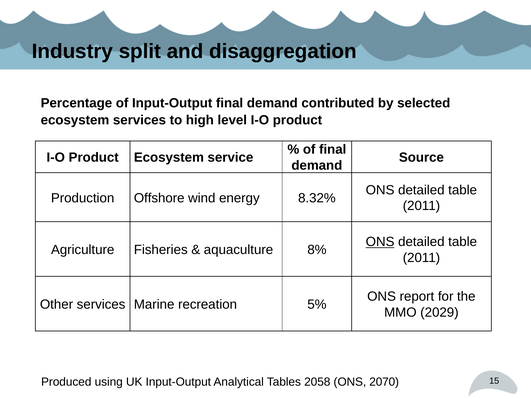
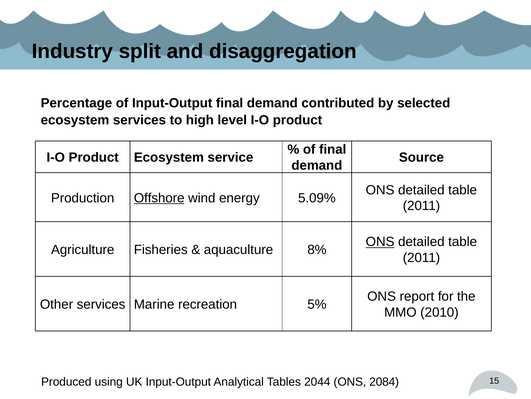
Offshore underline: none -> present (159, 198)
8.32%: 8.32% -> 5.09% (317, 198)
2029: 2029 -> 2010 (439, 312)
2058: 2058 -> 2044 (317, 381)
2070: 2070 -> 2084 (384, 381)
